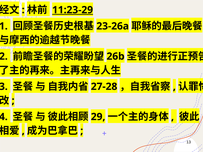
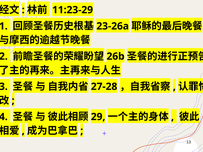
11:23-29 underline: present -> none (73, 10)
